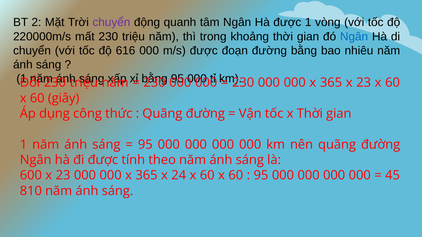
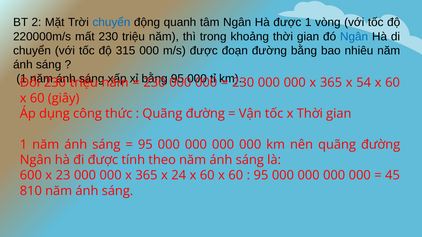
chuyển colour: purple -> blue (111, 22)
616: 616 -> 315 (126, 51)
365 x 23: 23 -> 54 (364, 83)
